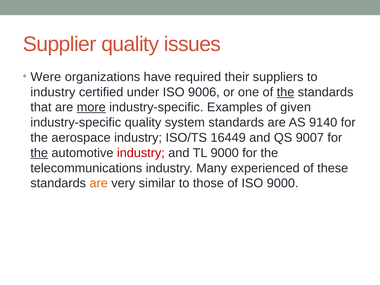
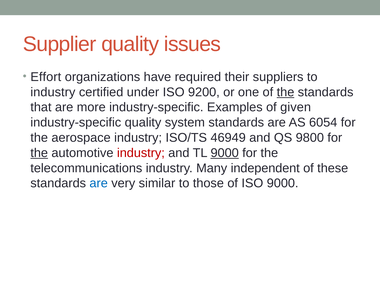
Were: Were -> Effort (46, 77)
9006: 9006 -> 9200 (204, 92)
more underline: present -> none (91, 107)
9140: 9140 -> 6054 (323, 122)
16449: 16449 -> 46949 (228, 138)
9007: 9007 -> 9800 (310, 138)
9000 underline: none -> present (225, 153)
experienced: experienced -> independent (265, 168)
are colour: orange -> blue (99, 183)
